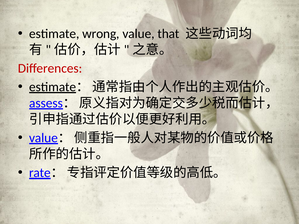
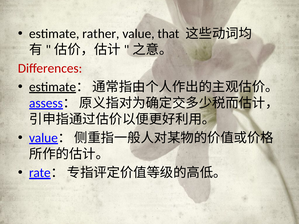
wrong: wrong -> rather (101, 34)
